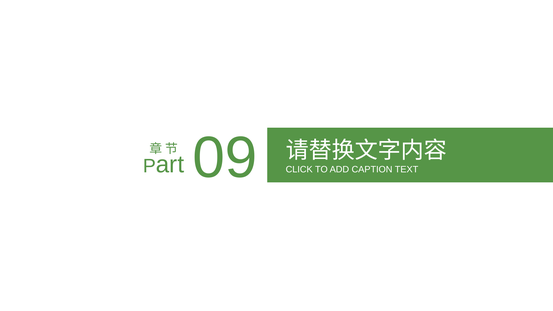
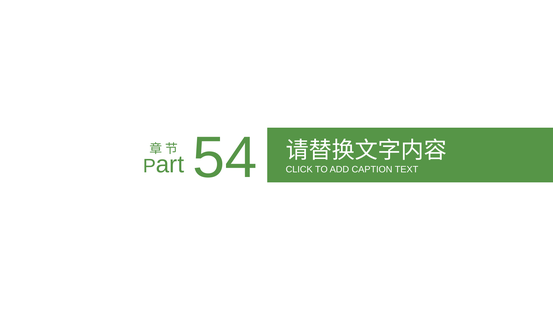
09: 09 -> 54 (225, 158)
